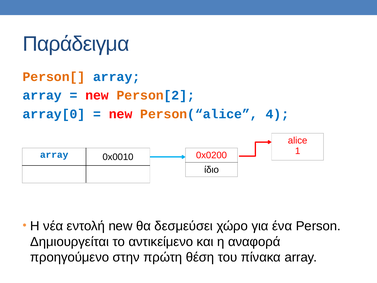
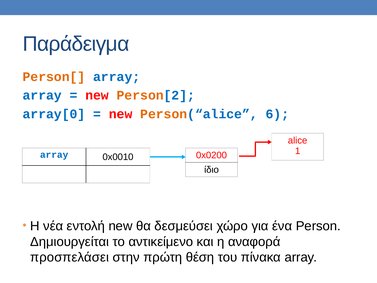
4: 4 -> 6 (277, 114)
προηγούμενο: προηγούμενο -> προσπελάσει (70, 257)
